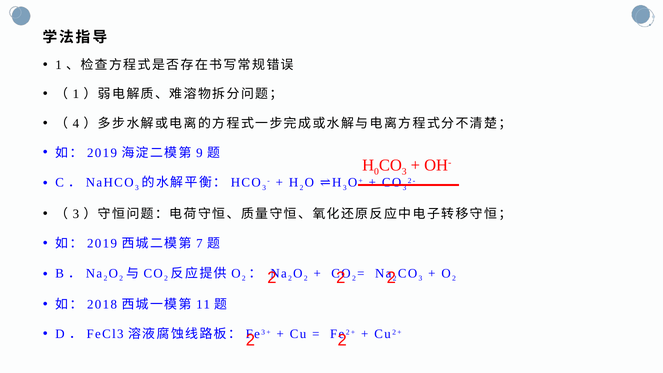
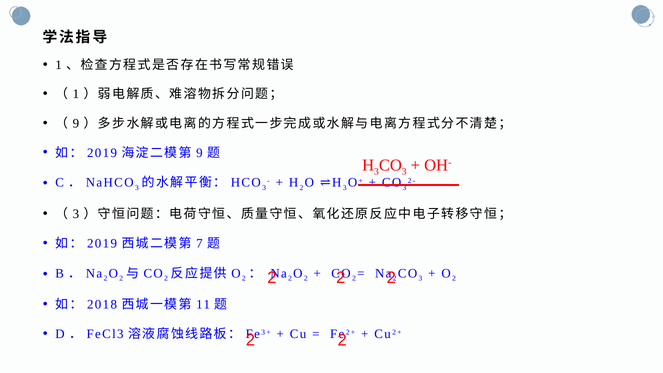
4: 4 -> 9 (76, 123)
0: 0 -> 3 (377, 172)
